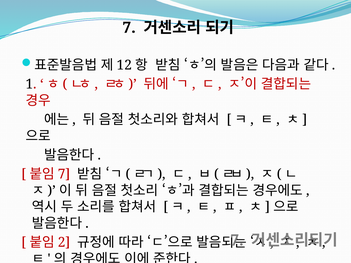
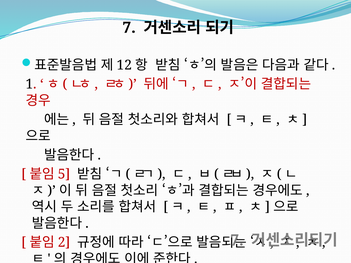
7: 7 -> 5 (64, 174)
